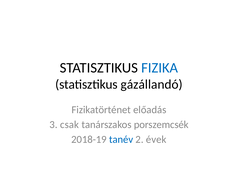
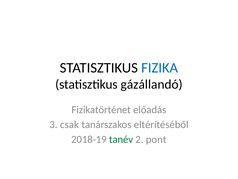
porszemcsék: porszemcsék -> eltérítéséből (161, 124)
tanév colour: blue -> green (121, 139)
évek: évek -> pont (156, 139)
